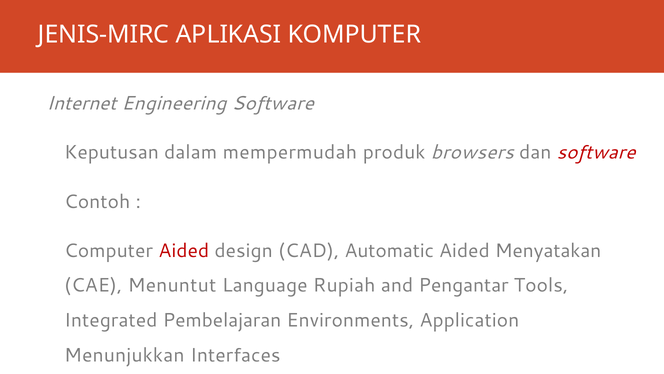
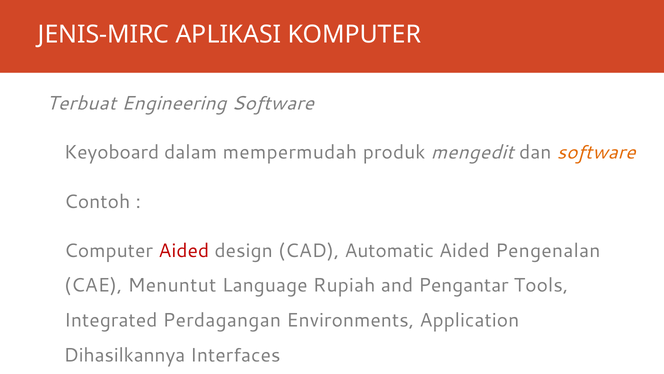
Internet: Internet -> Terbuat (81, 103)
Keputusan: Keputusan -> Keyoboard (112, 152)
browsers: browsers -> mengedit (472, 152)
software colour: red -> orange (596, 152)
Menyatakan: Menyatakan -> Pengenalan (548, 250)
Pembelajaran: Pembelajaran -> Perdagangan (222, 320)
Menunjukkan: Menunjukkan -> Dihasilkannya (124, 355)
